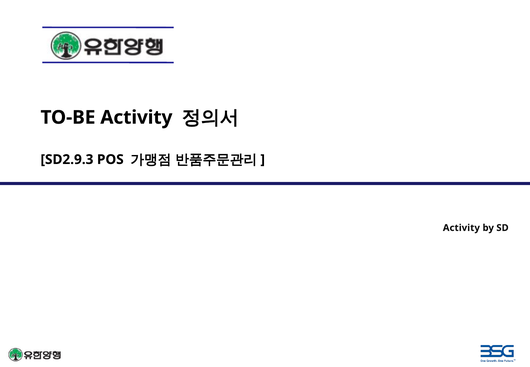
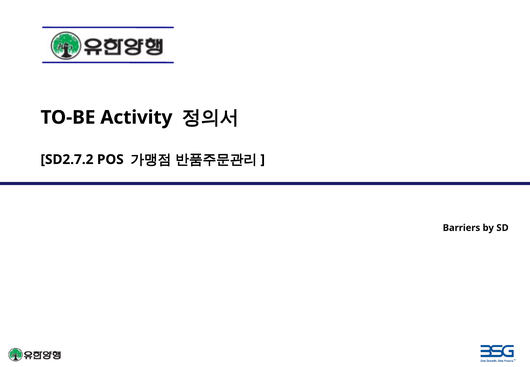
SD2.9.3: SD2.9.3 -> SD2.7.2 (67, 159)
Activity: Activity -> Barriers (461, 228)
